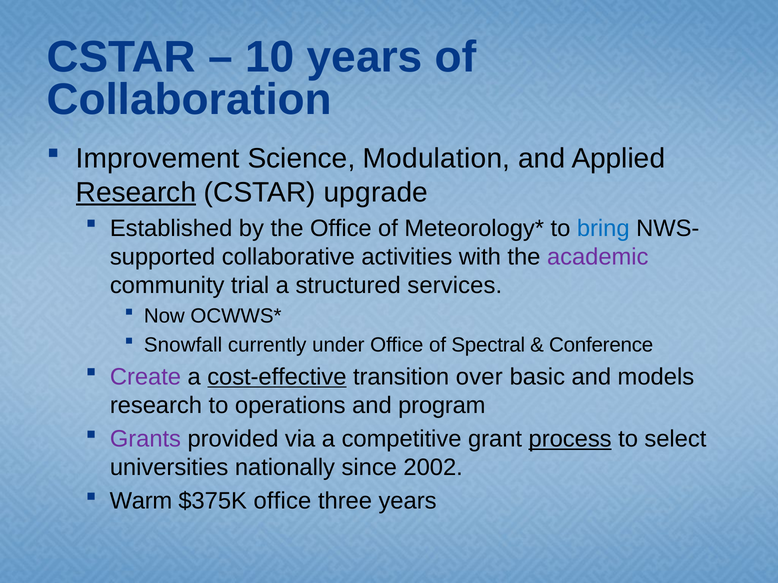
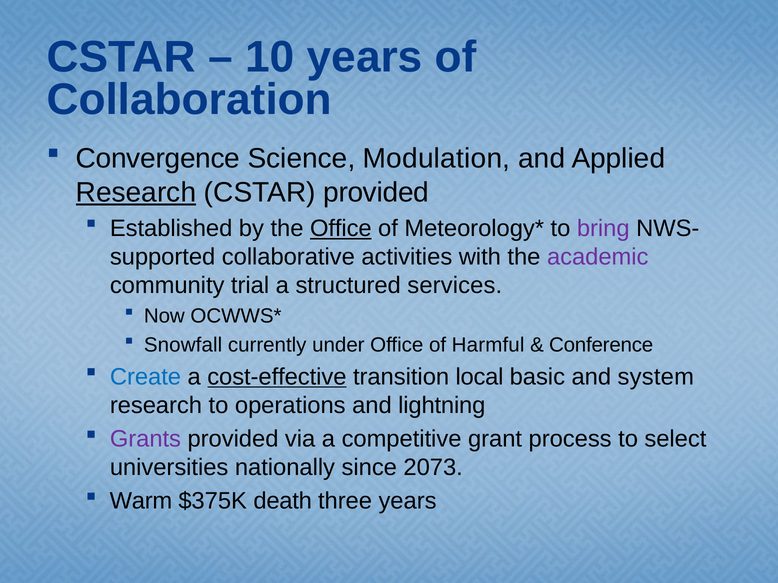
Improvement: Improvement -> Convergence (158, 159)
CSTAR upgrade: upgrade -> provided (376, 193)
Office underline: none -> present (341, 229)
bring colour: blue -> purple (603, 229)
Spectral: Spectral -> Harmful (488, 345)
Create colour: purple -> blue (145, 377)
over: over -> local (480, 377)
models: models -> system (656, 377)
program: program -> lightning (442, 406)
process underline: present -> none (570, 439)
2002: 2002 -> 2073 (433, 468)
$375K office: office -> death (283, 502)
